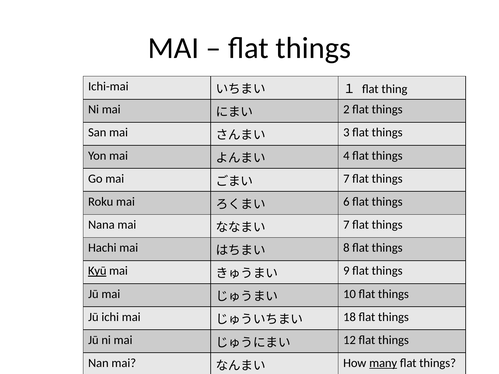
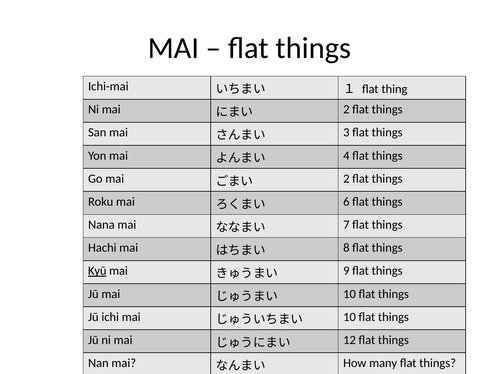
7: 7 -> 2 (346, 179)
18: 18 -> 10 (350, 317)
many underline: present -> none (383, 363)
